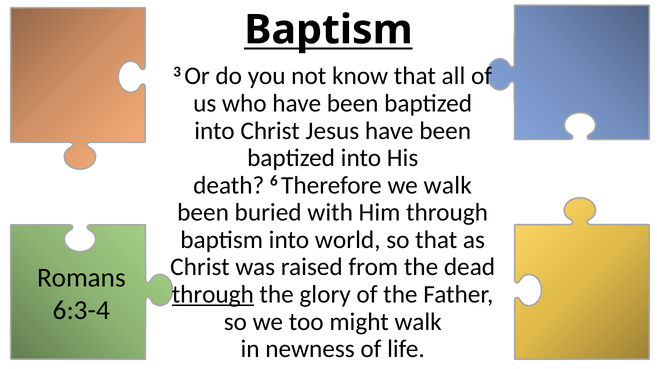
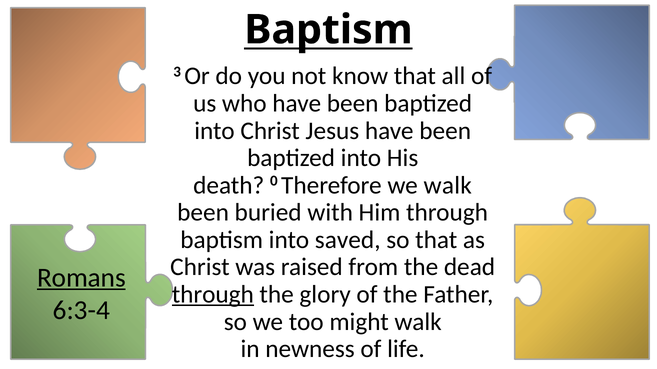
6: 6 -> 0 (274, 181)
world: world -> saved (348, 240)
Romans underline: none -> present (81, 278)
